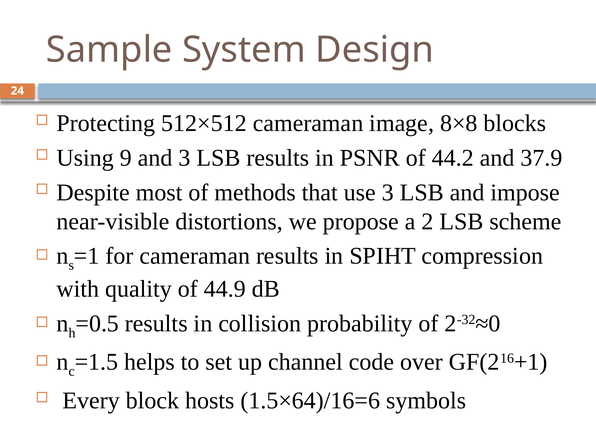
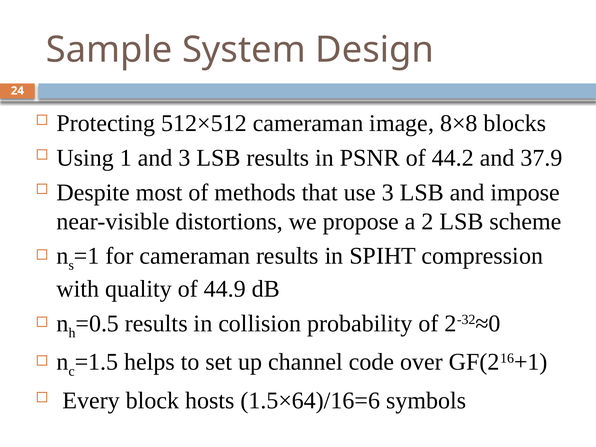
9: 9 -> 1 (126, 158)
